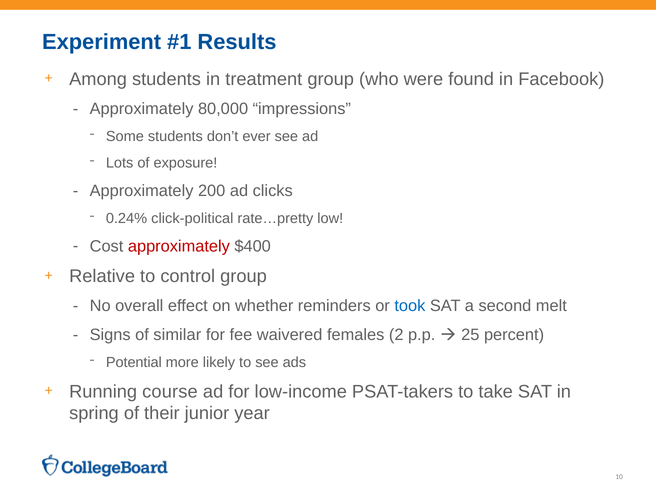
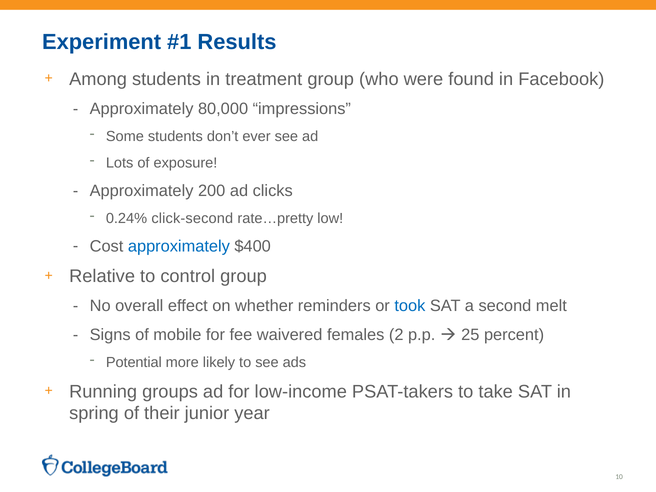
click-political: click-political -> click-second (192, 218)
approximately colour: red -> blue (179, 246)
similar: similar -> mobile (177, 335)
course: course -> groups (170, 392)
